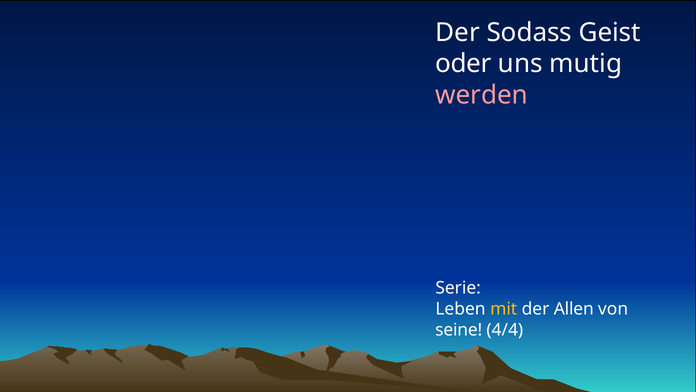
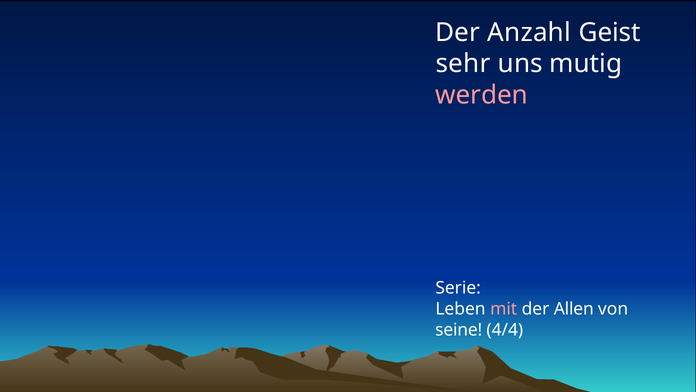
Sodass: Sodass -> Anzahl (529, 32)
oder: oder -> sehr (463, 64)
mit colour: yellow -> pink (504, 309)
